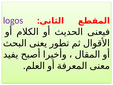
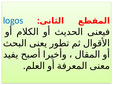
logos colour: purple -> blue (13, 20)
